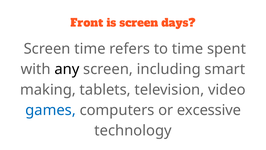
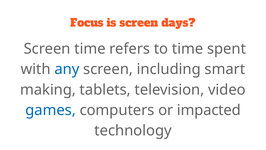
Front: Front -> Focus (87, 23)
any colour: black -> blue (67, 69)
excessive: excessive -> impacted (209, 110)
